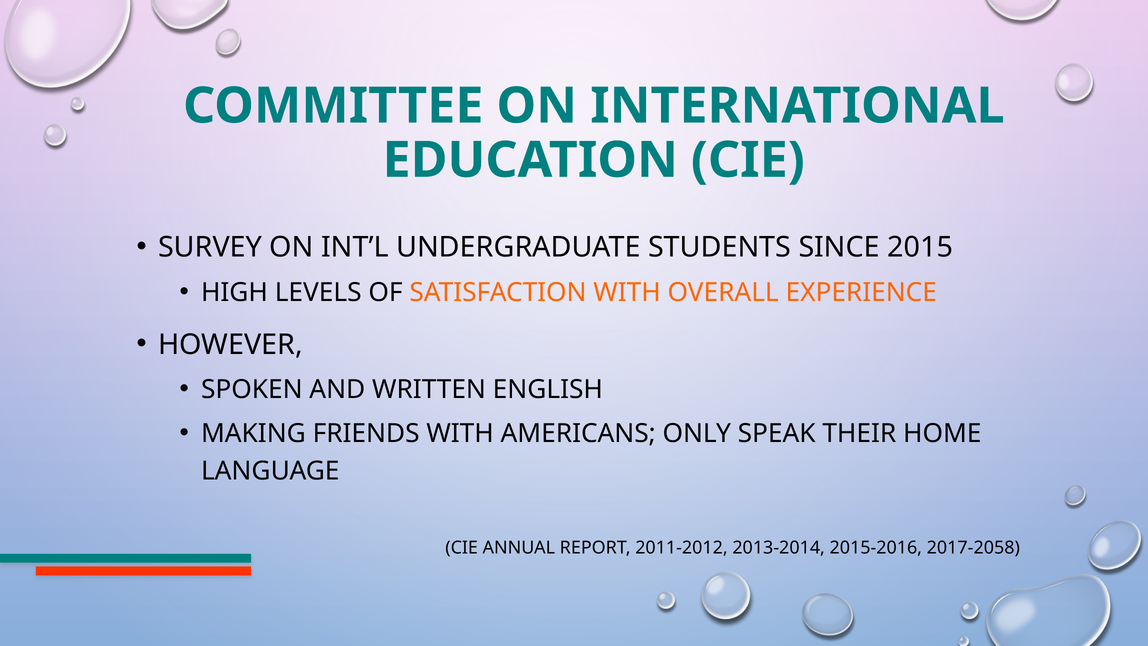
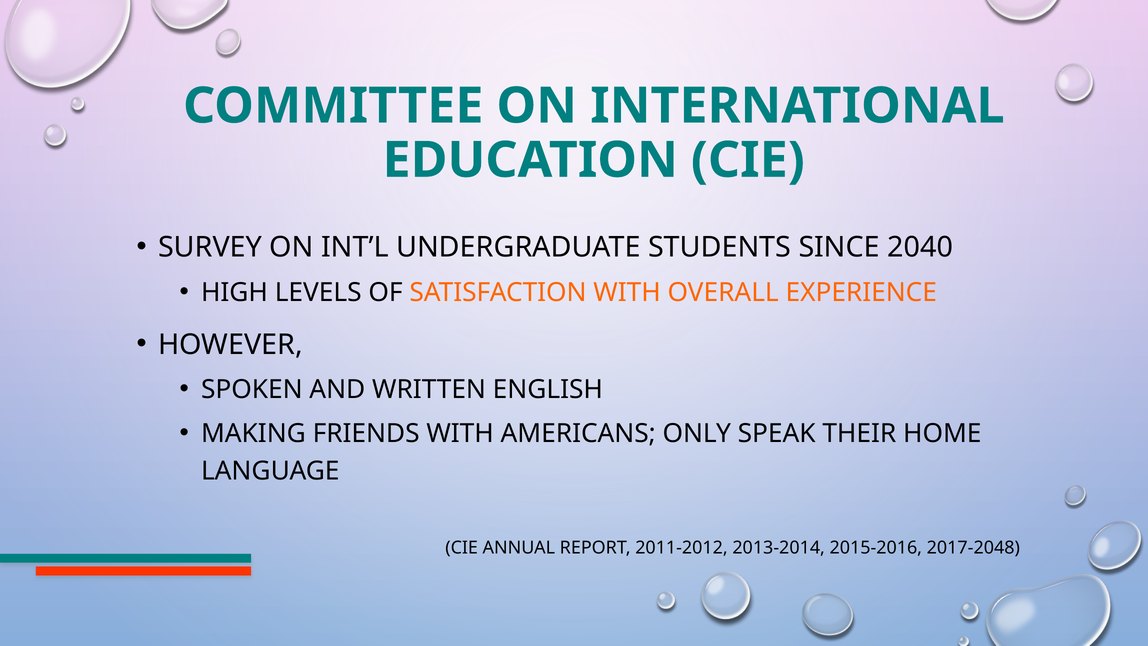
2015: 2015 -> 2040 (920, 247)
2017-2058: 2017-2058 -> 2017-2048 (973, 548)
